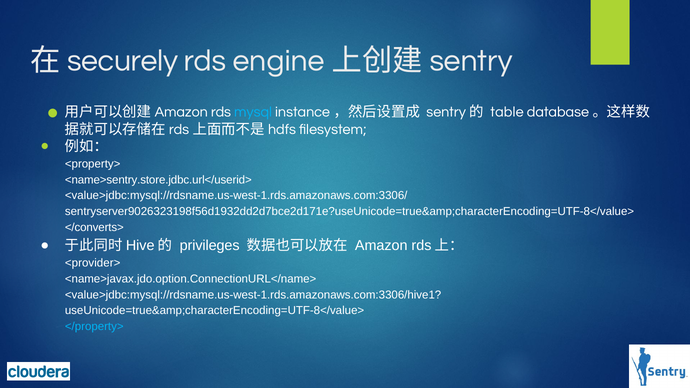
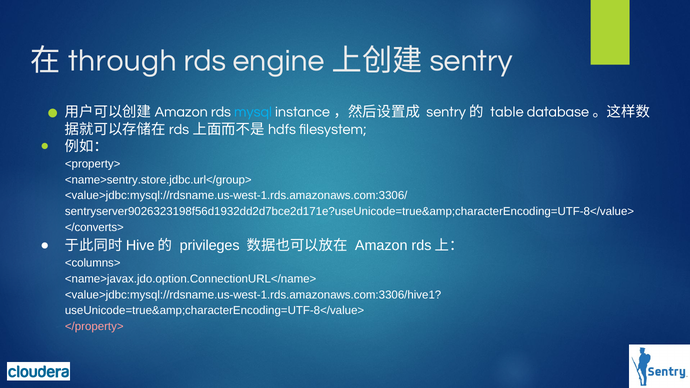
securely: securely -> through (122, 61)
<name>sentry.store.jdbc.url</userid>: <name>sentry.store.jdbc.url</userid> -> <name>sentry.store.jdbc.url</group> (158, 180)
<provider>: <provider> -> <columns> (93, 263)
</property> colour: light blue -> pink (94, 327)
